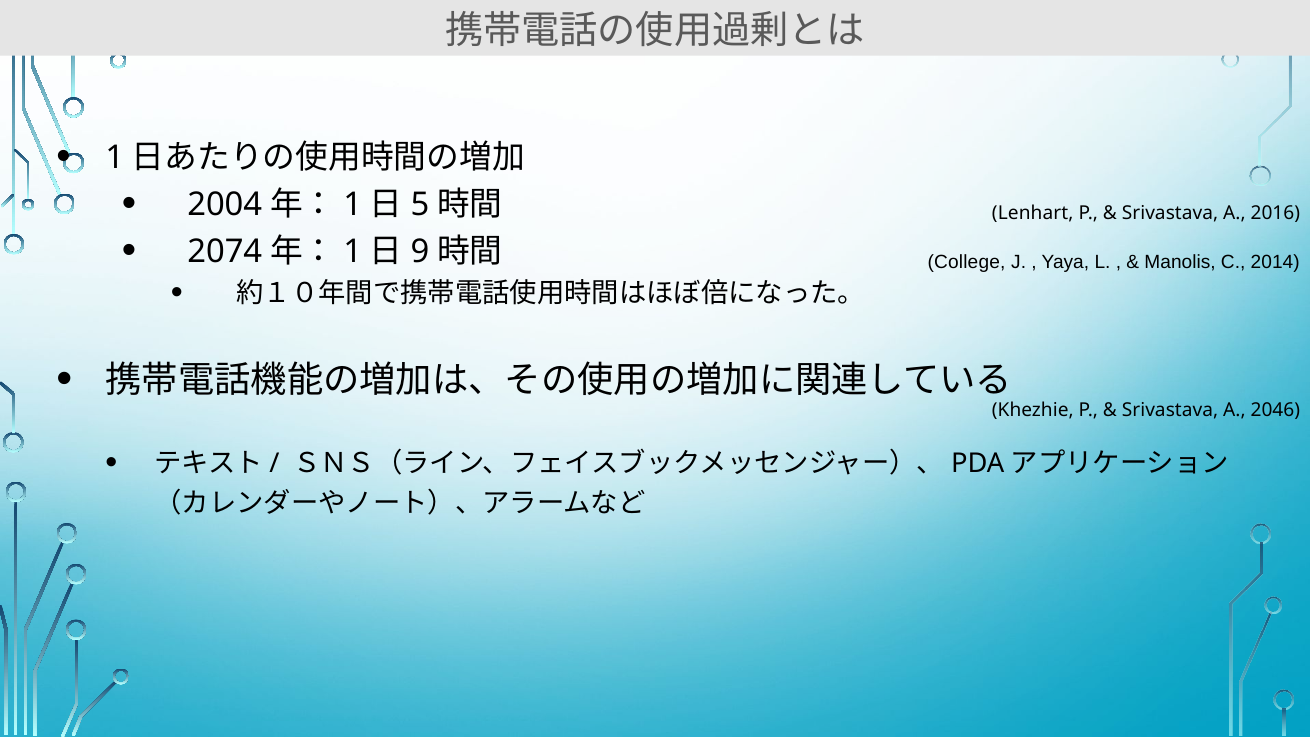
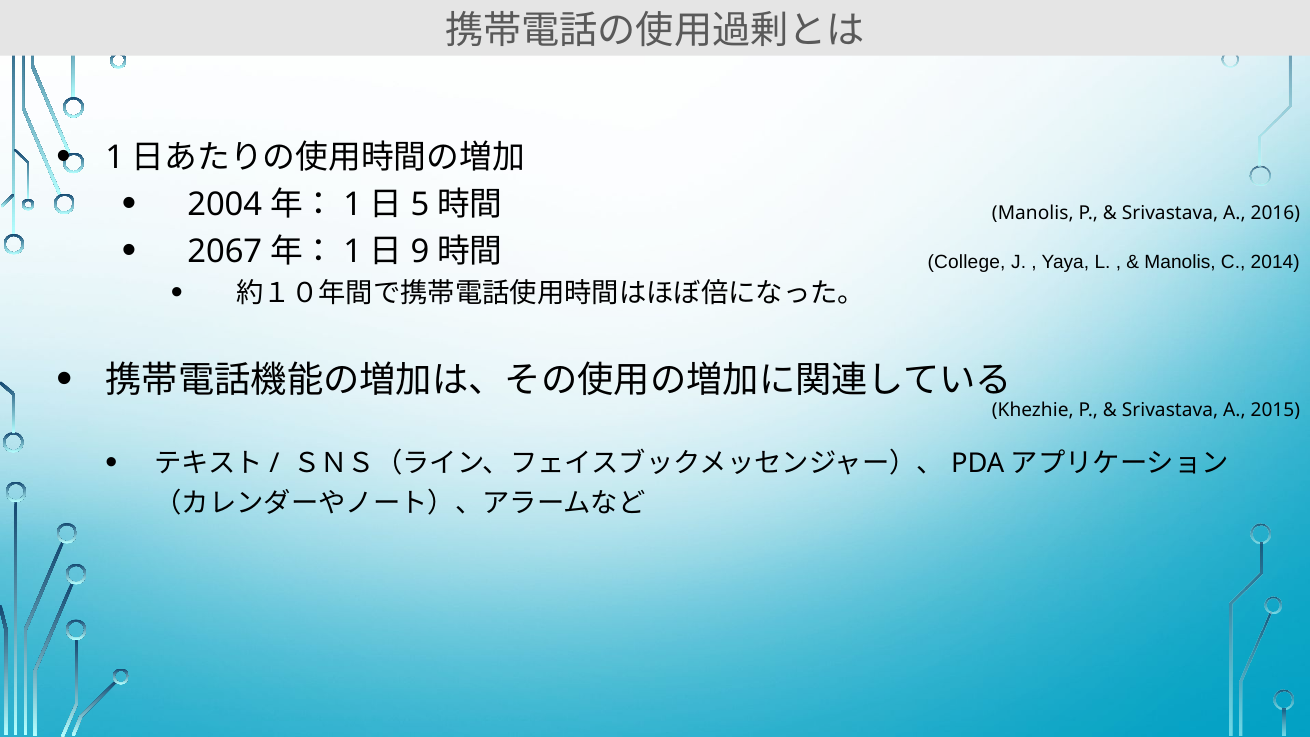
Lenhart: Lenhart -> Manolis (1033, 213)
2074: 2074 -> 2067 (225, 251)
2046: 2046 -> 2015 (1275, 410)
